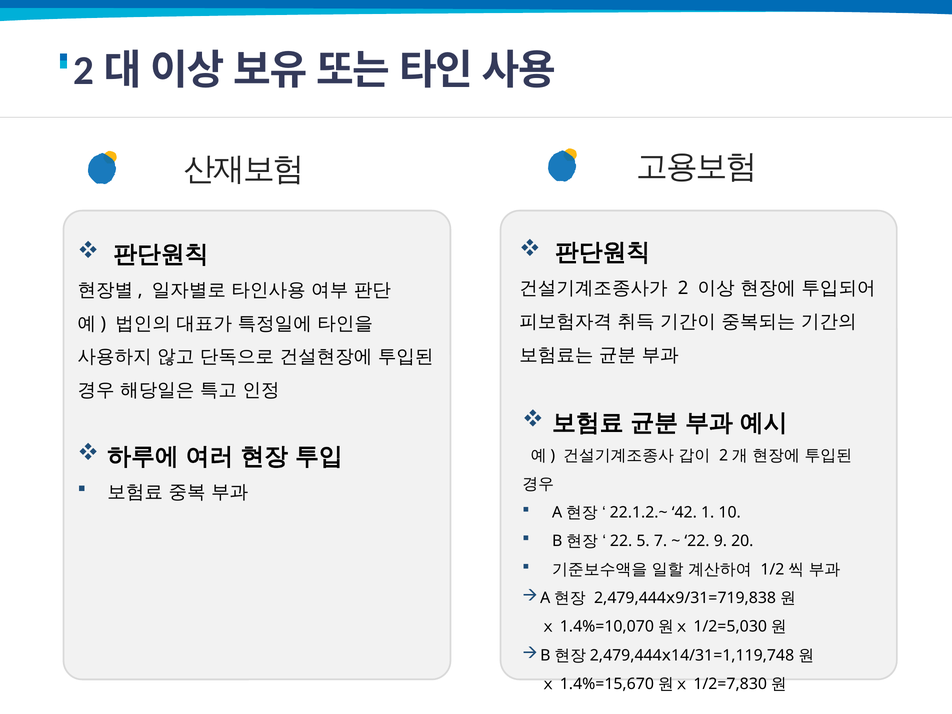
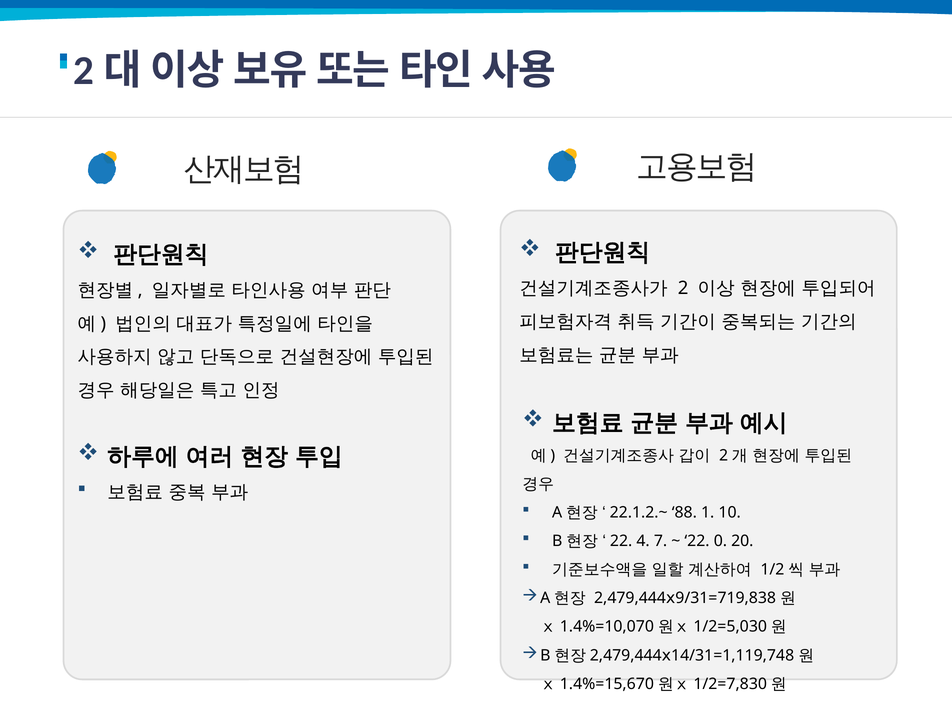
42: 42 -> 88 (684, 513)
5: 5 -> 4 (643, 541)
9: 9 -> 0 (720, 541)
